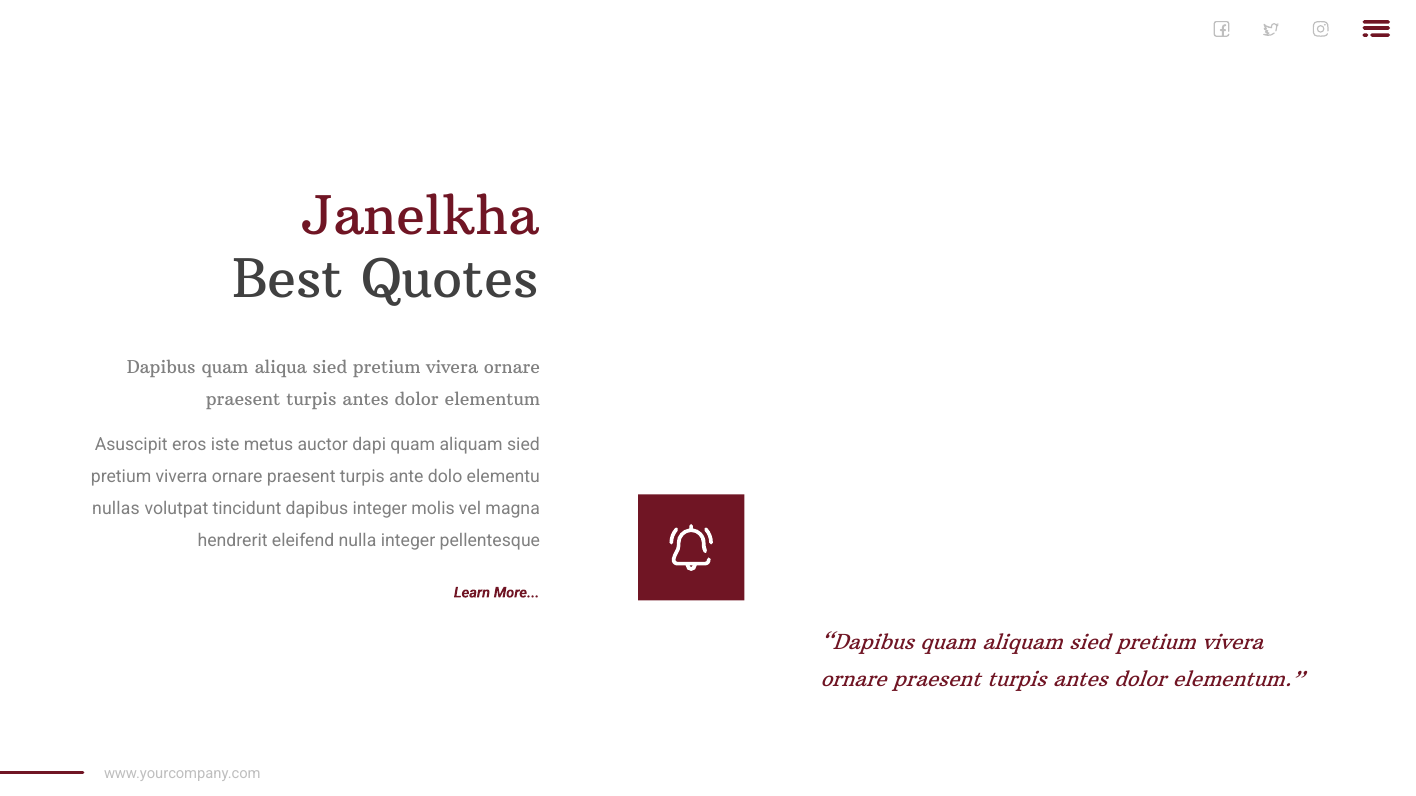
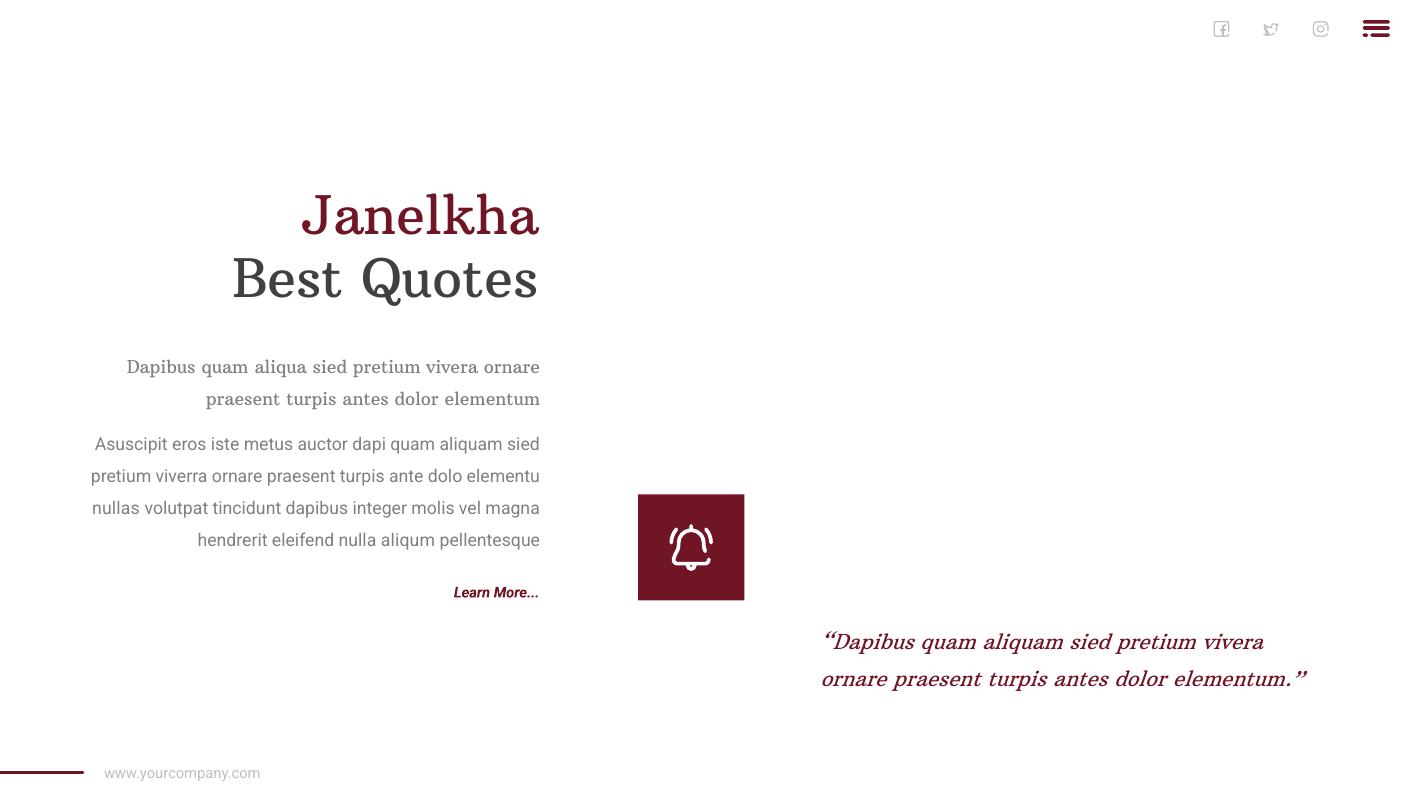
nulla integer: integer -> aliqum (408, 540)
